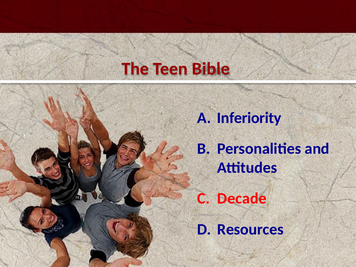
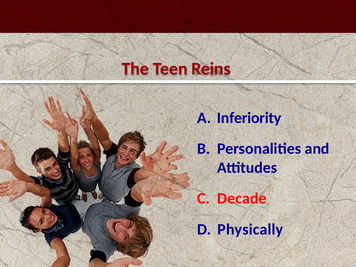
Bible: Bible -> Reins (211, 69)
Resources: Resources -> Physically (250, 229)
